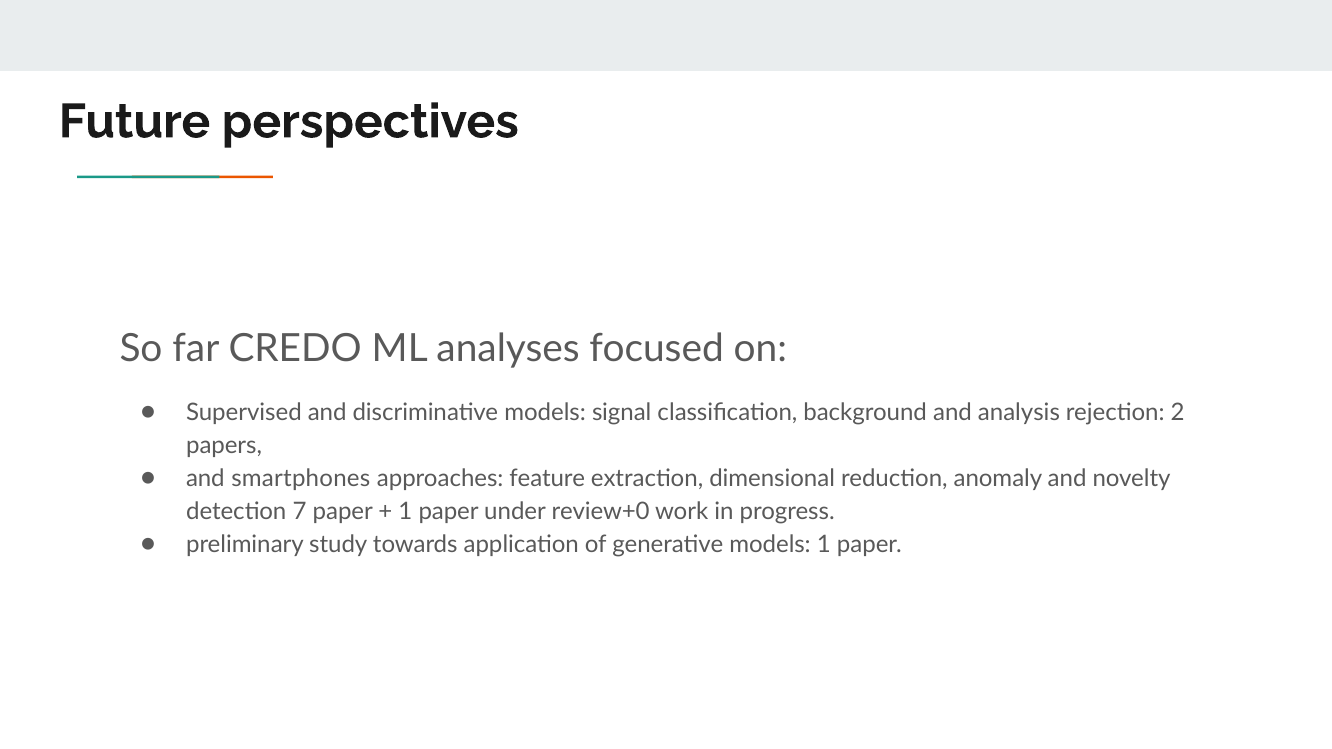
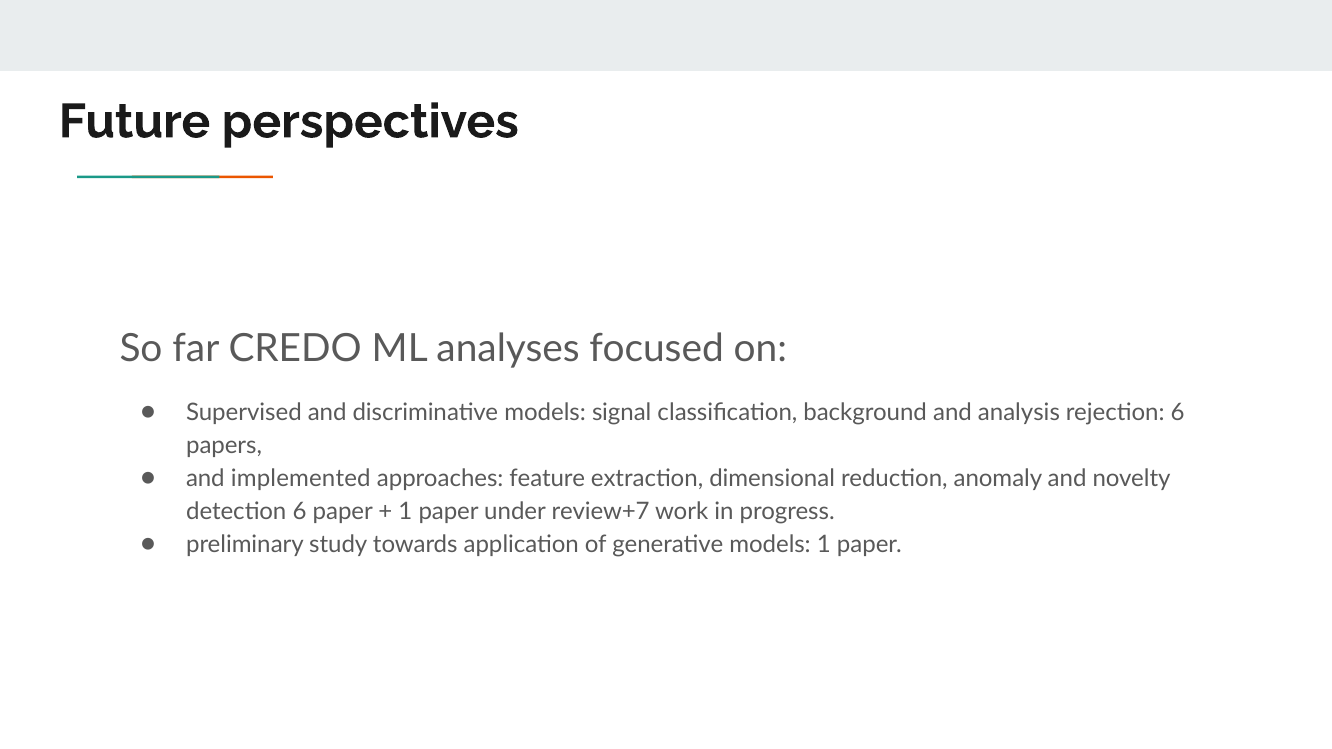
rejection 2: 2 -> 6 (1178, 412)
smartphones: smartphones -> implemented (301, 478)
detection 7: 7 -> 6 (300, 511)
review+0: review+0 -> review+7 (601, 511)
